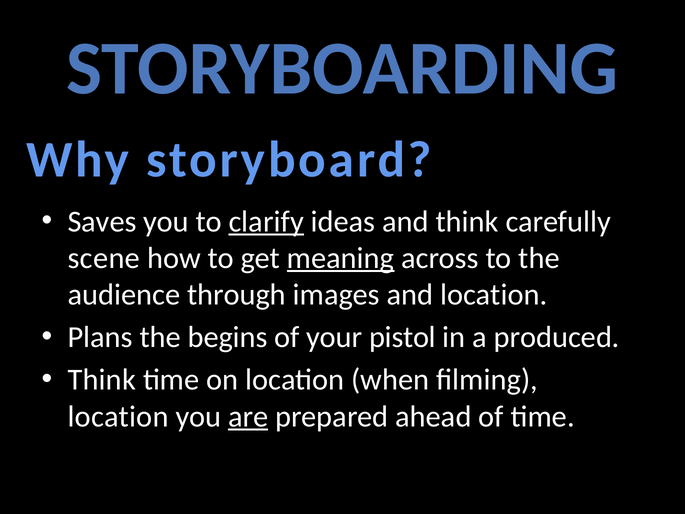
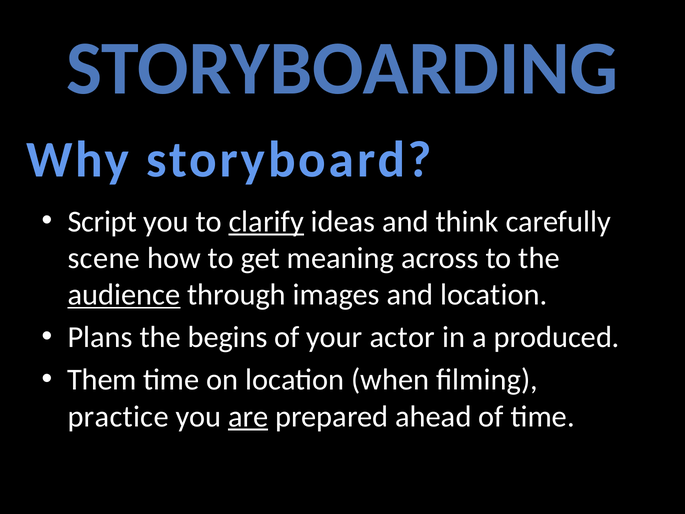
Saves: Saves -> Script (102, 221)
meaning underline: present -> none (341, 258)
audience underline: none -> present (124, 294)
pistol: pistol -> actor (402, 337)
Think: Think -> Them (102, 380)
location: location -> practice (118, 416)
